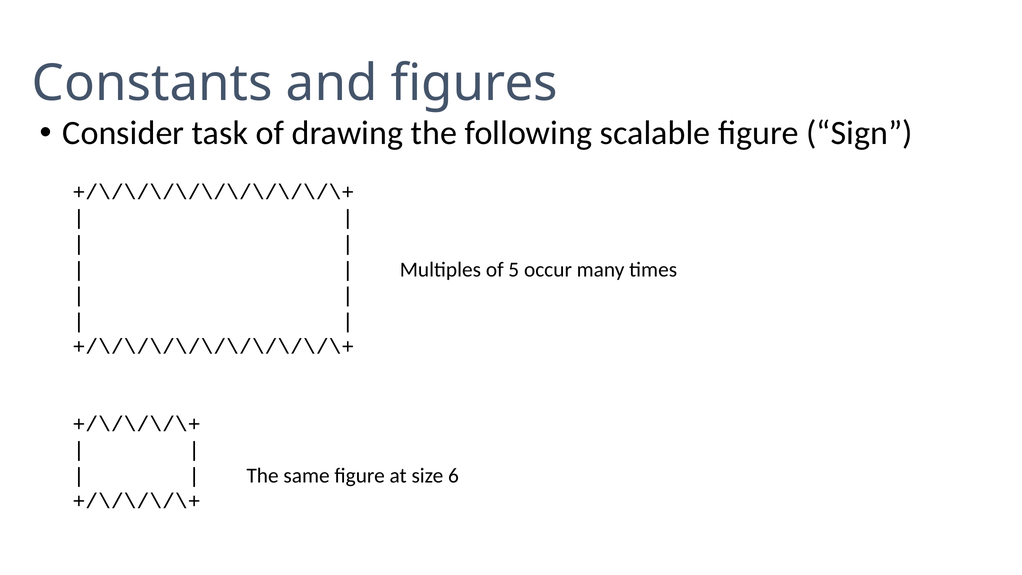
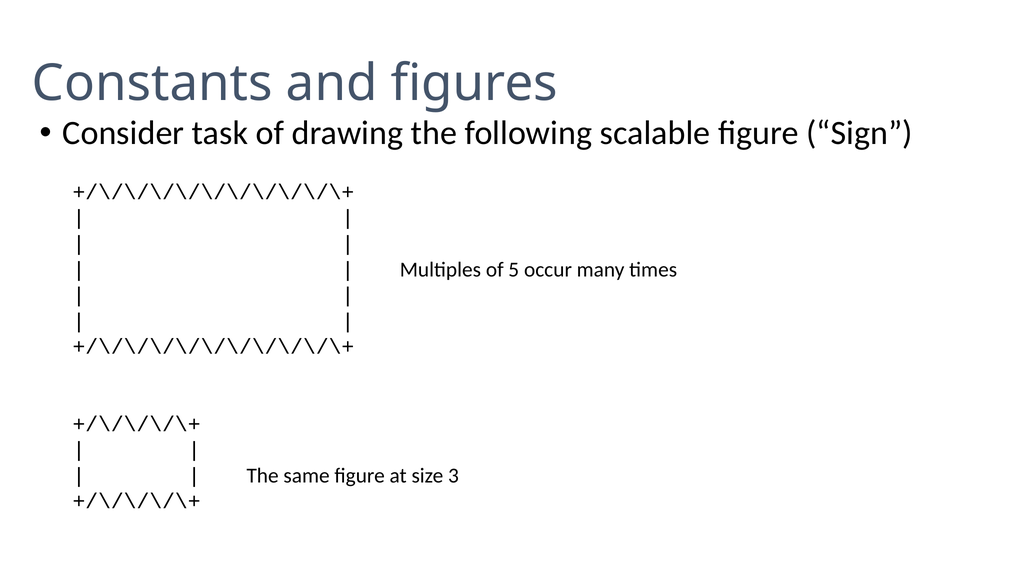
6: 6 -> 3 (453, 476)
